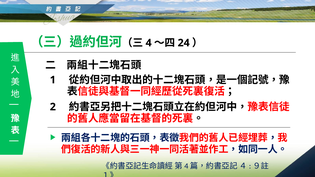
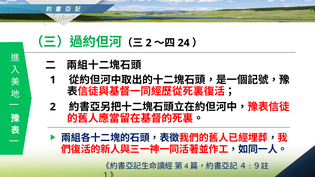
4: 4 -> 2 (149, 43)
